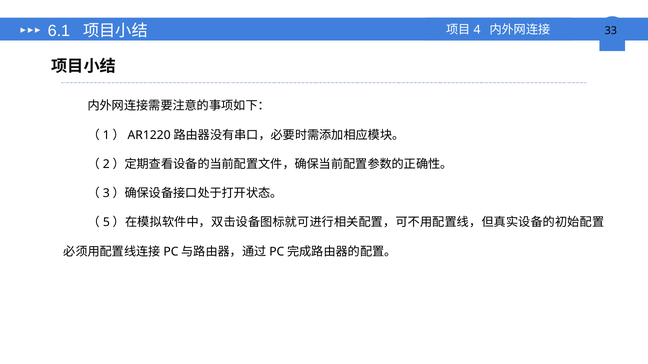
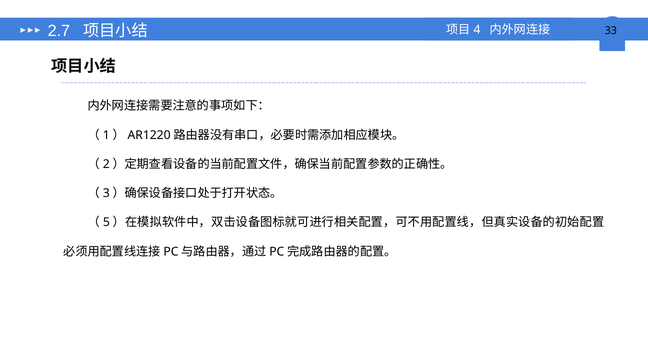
6.1: 6.1 -> 2.7 (59, 31)
